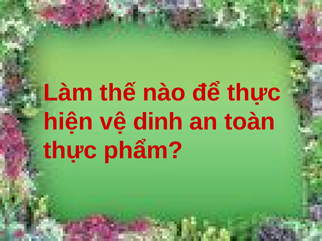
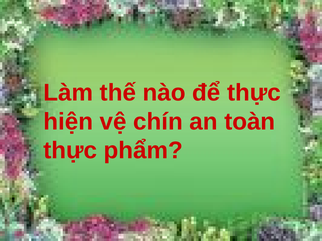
dinh: dinh -> chín (158, 122)
